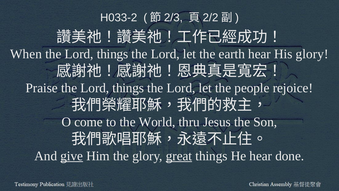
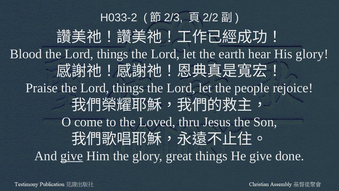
When: When -> Blood (26, 54)
World: World -> Loved (157, 122)
great underline: present -> none (179, 156)
He hear: hear -> give (261, 156)
